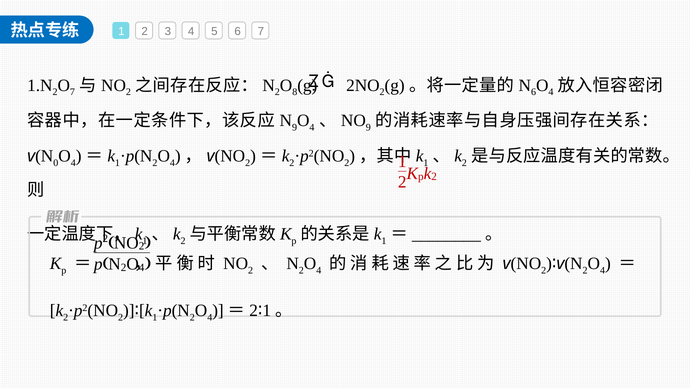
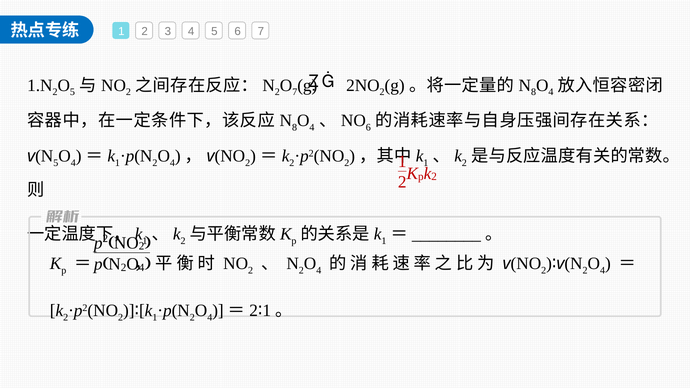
7: 7 -> 5 (72, 92)
8: 8 -> 7 (295, 92)
6: 6 -> 8 (534, 92)
9: 9 -> 8 (295, 127)
9: 9 -> 6 (368, 127)
0: 0 -> 5 (56, 163)
